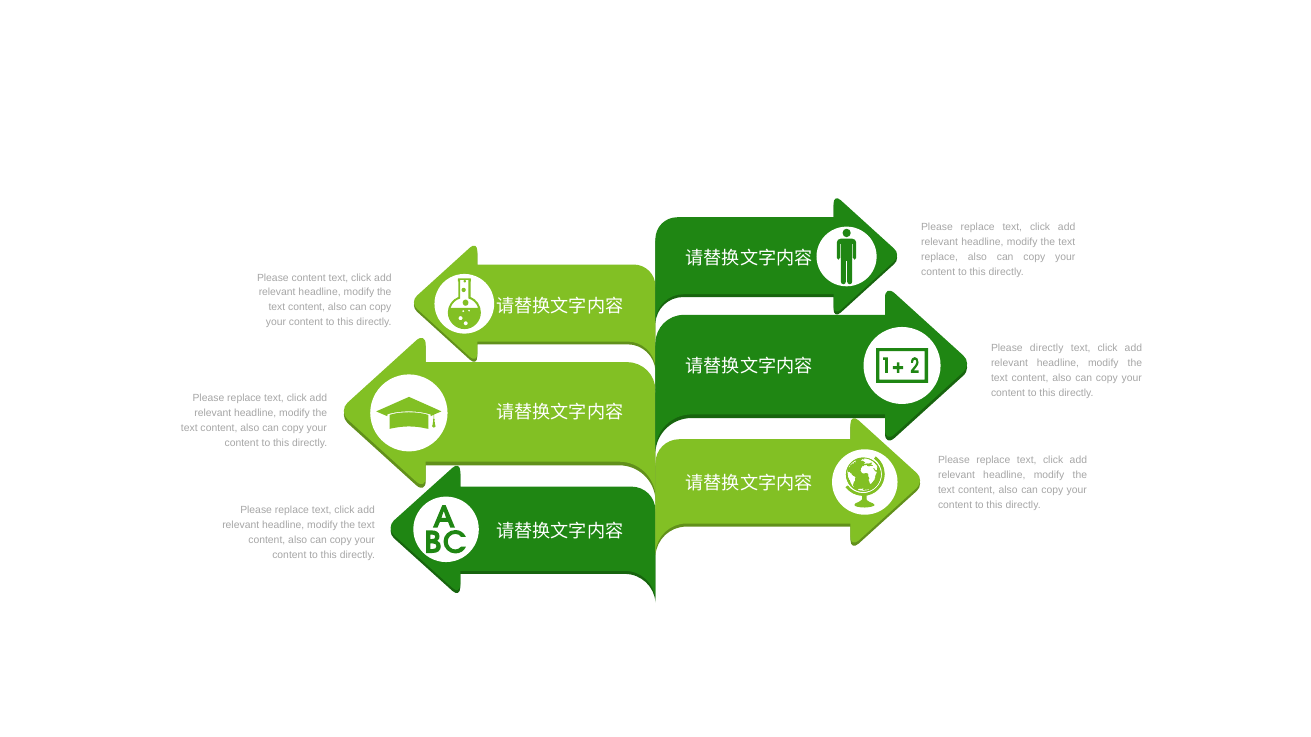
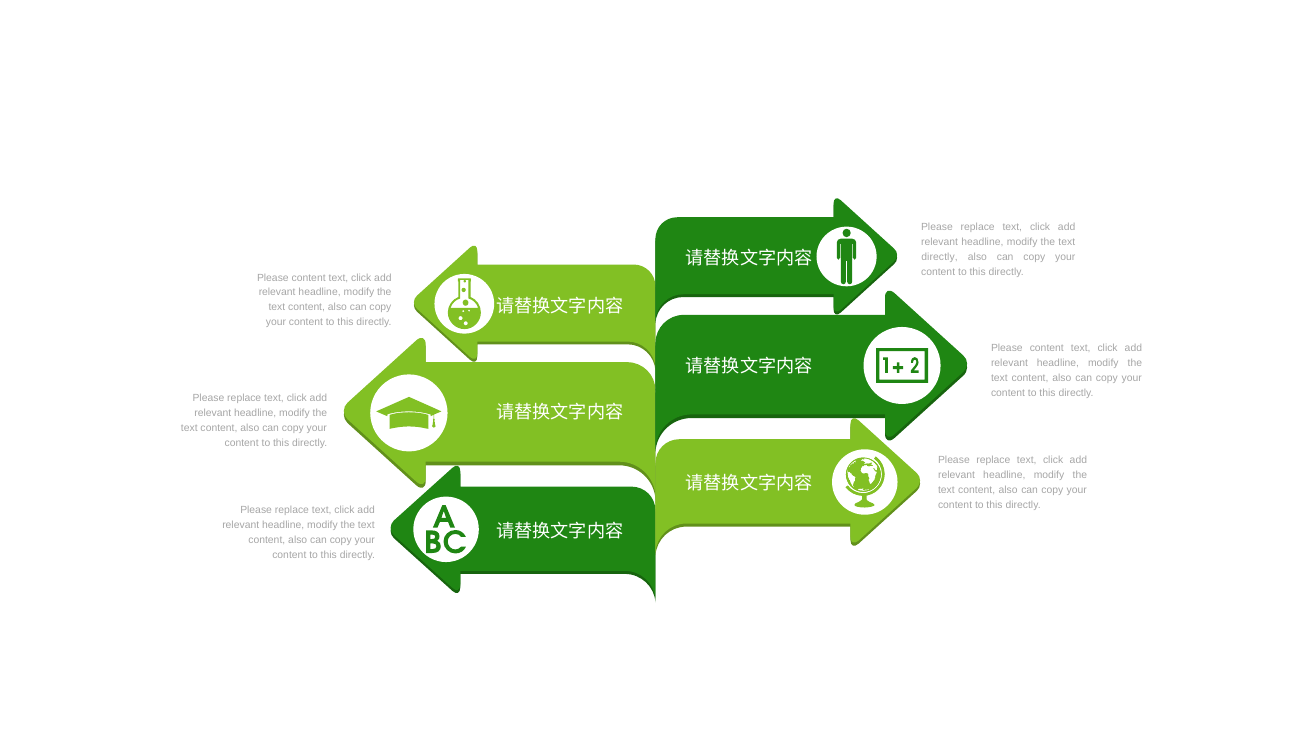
replace: replace -> directly (940, 257)
directly: directly -> content (1047, 348)
